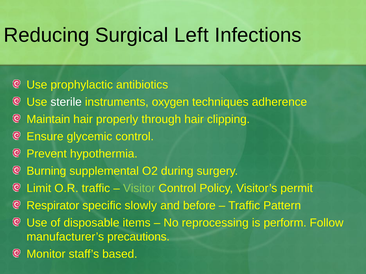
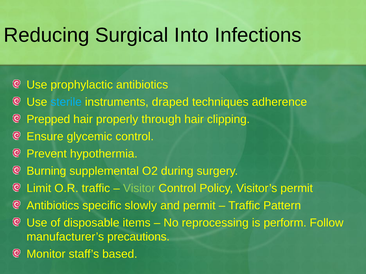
Left: Left -> Into (191, 35)
sterile colour: white -> light blue (66, 102)
oxygen: oxygen -> draped (170, 102)
Maintain: Maintain -> Prepped (48, 119)
Respirator: Respirator -> Antibiotics (53, 206)
and before: before -> permit (199, 206)
